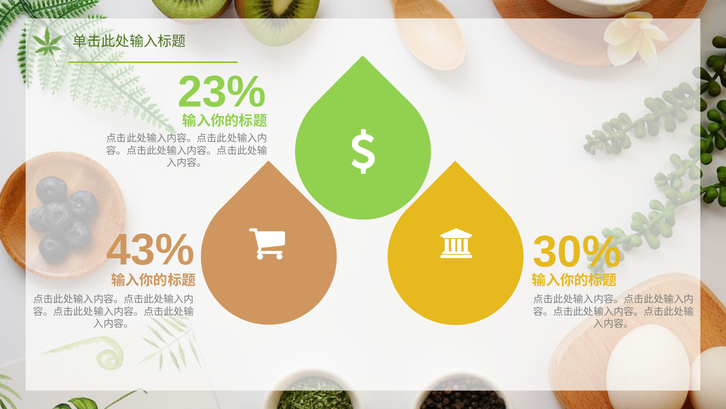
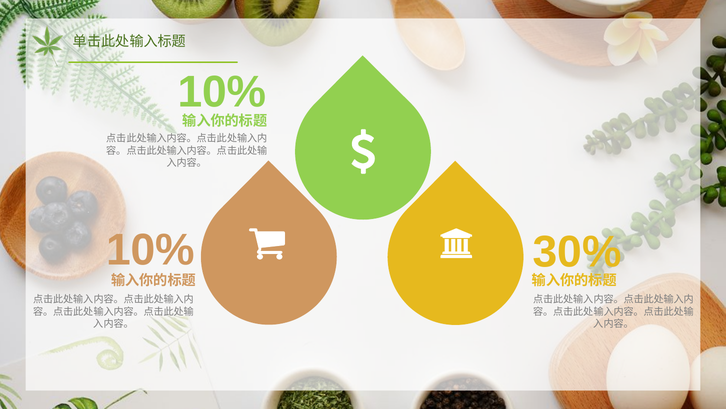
23%: 23% -> 10% (222, 92)
43%: 43% -> 10% (150, 250)
